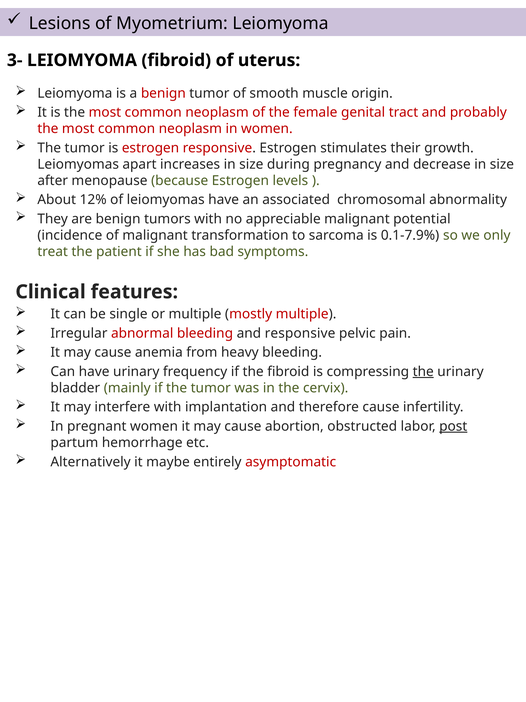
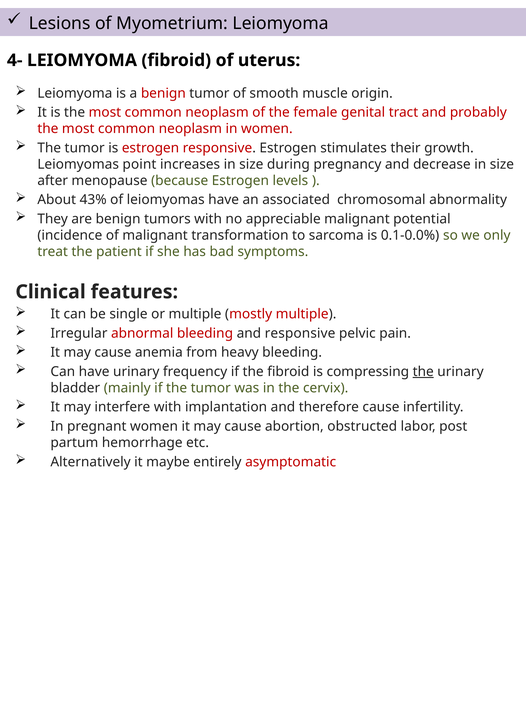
3-: 3- -> 4- (15, 60)
apart: apart -> point (139, 164)
12%: 12% -> 43% (93, 200)
0.1-7.9%: 0.1-7.9% -> 0.1-0.0% (410, 235)
post underline: present -> none (453, 426)
